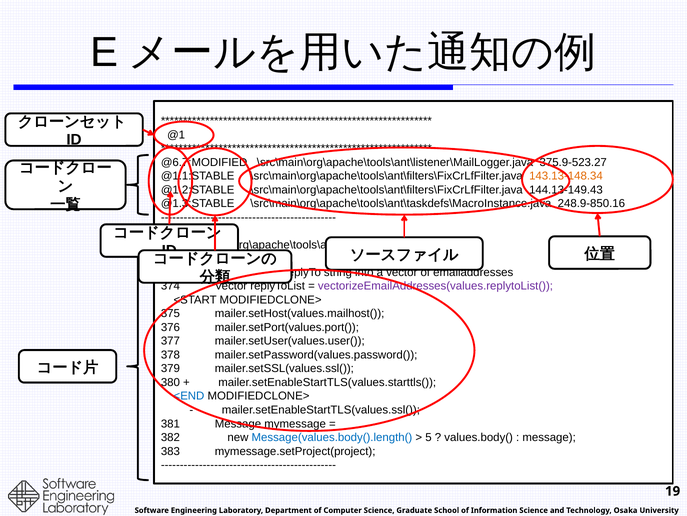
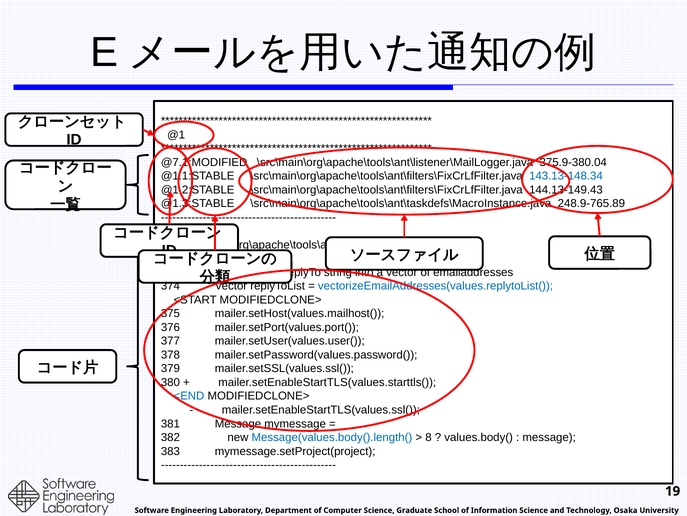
@6.7:MODIFIED: @6.7:MODIFIED -> @7.1:MODIFIED (204, 162)
375.9-523.27: 375.9-523.27 -> 375.9-380.04 (573, 162)
143.13-148.34 colour: orange -> blue (566, 176)
248.9-850.16: 248.9-850.16 -> 248.9-765.89 (591, 203)
vectorizeEmailAddresses(values.replytoList( colour: purple -> blue (435, 286)
5: 5 -> 8 (428, 437)
